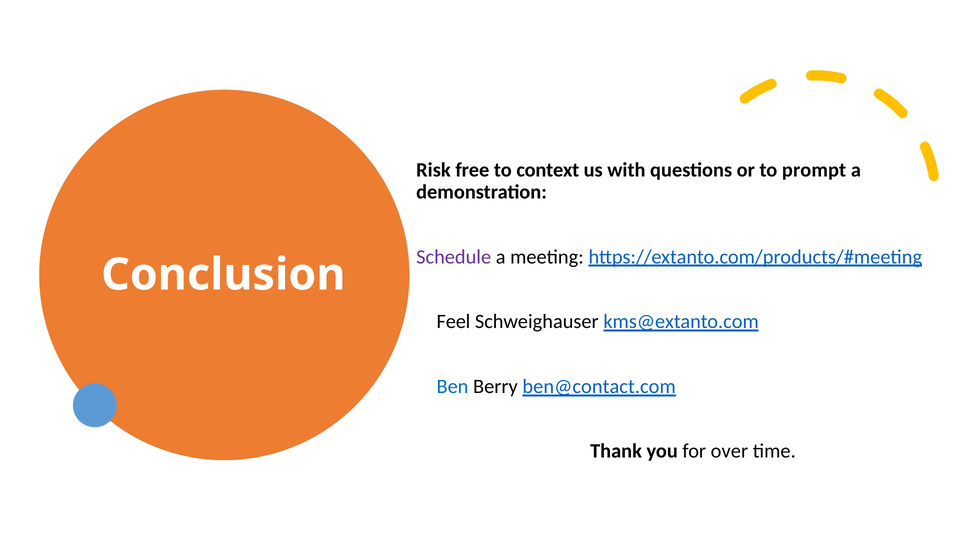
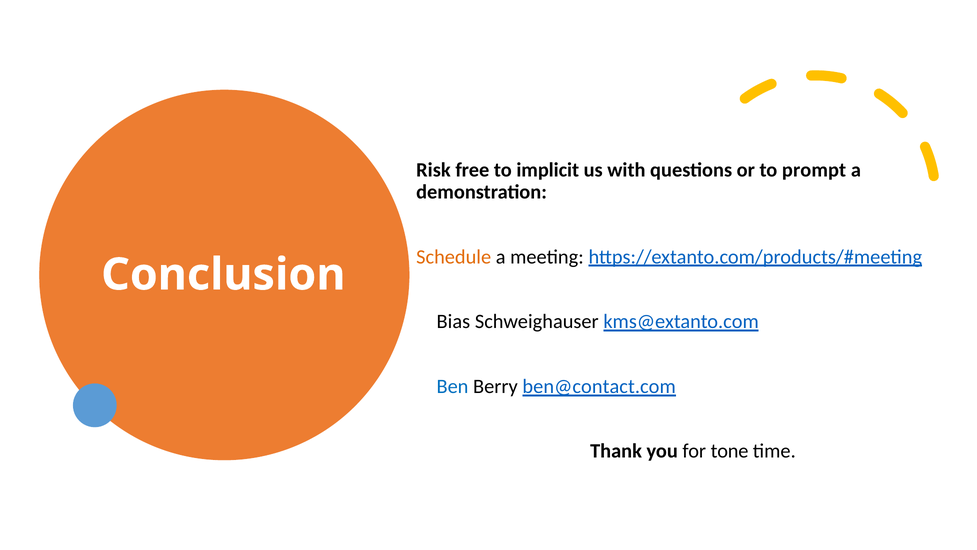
context: context -> implicit (548, 170)
Schedule colour: purple -> orange (454, 257)
Feel: Feel -> Bias (453, 321)
over: over -> tone (730, 451)
